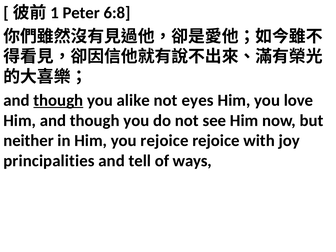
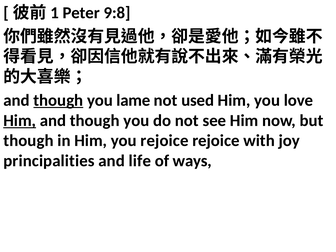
6:8: 6:8 -> 9:8 (117, 13)
alike: alike -> lame (133, 100)
eyes: eyes -> used (198, 100)
Him underline: none -> present (20, 120)
neither: neither -> though (28, 141)
tell: tell -> life (140, 161)
